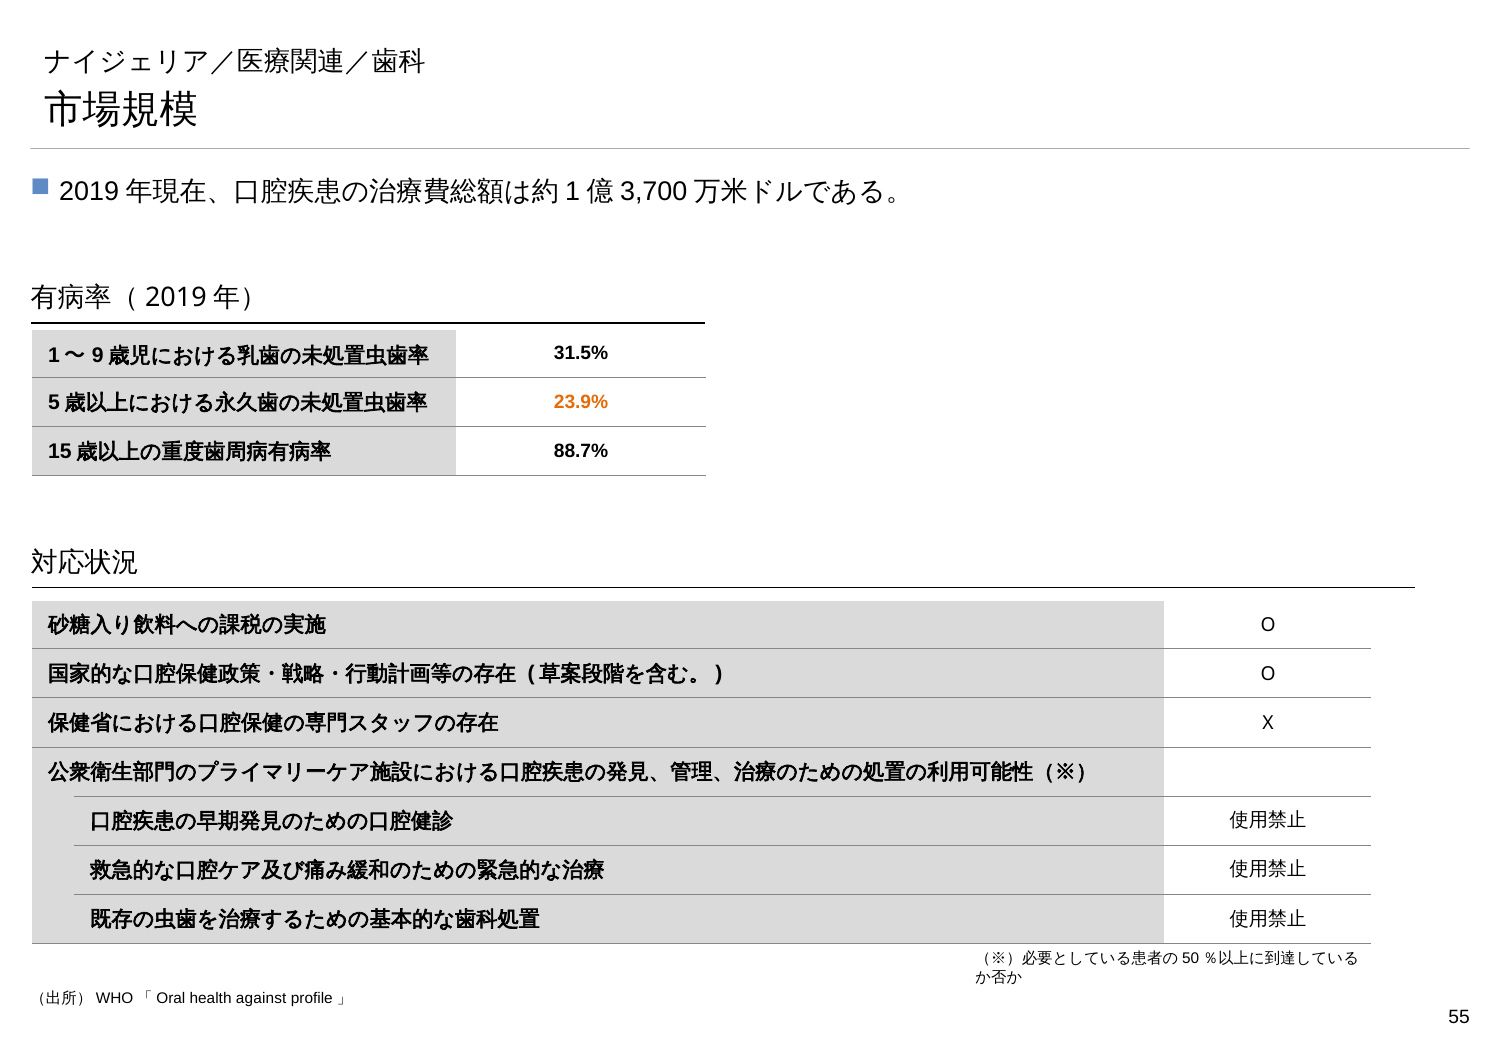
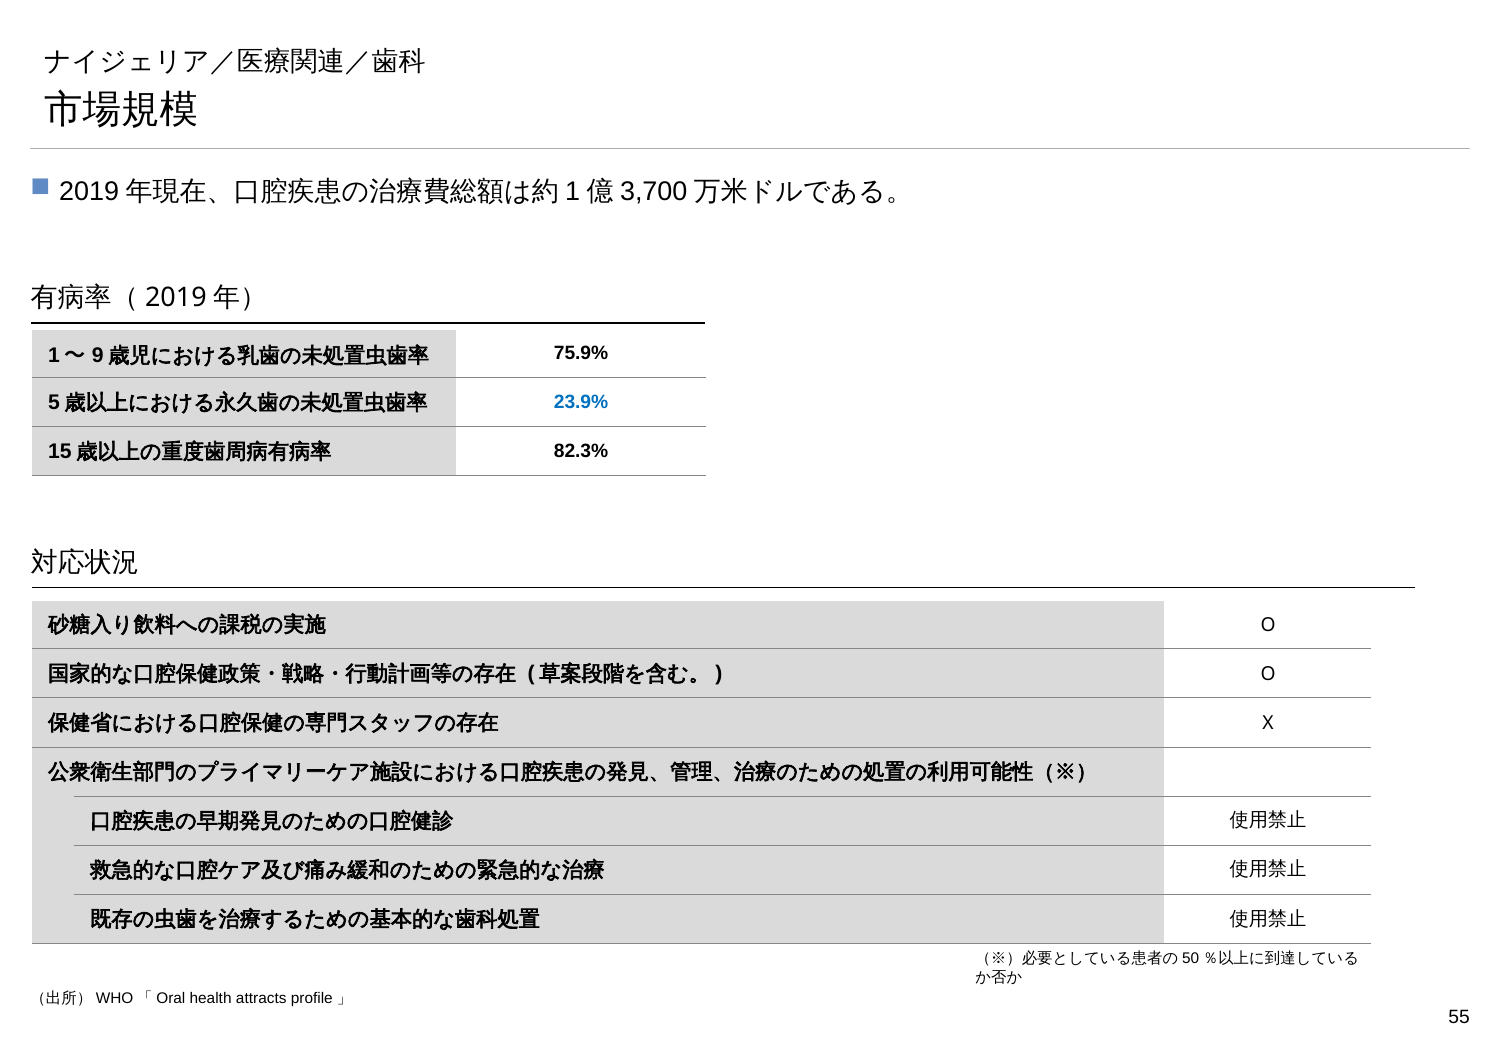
31.5%: 31.5% -> 75.9% (581, 353)
23.9% colour: orange -> blue (581, 402)
88.7%: 88.7% -> 82.3% (581, 451)
against: against -> attracts (261, 998)
